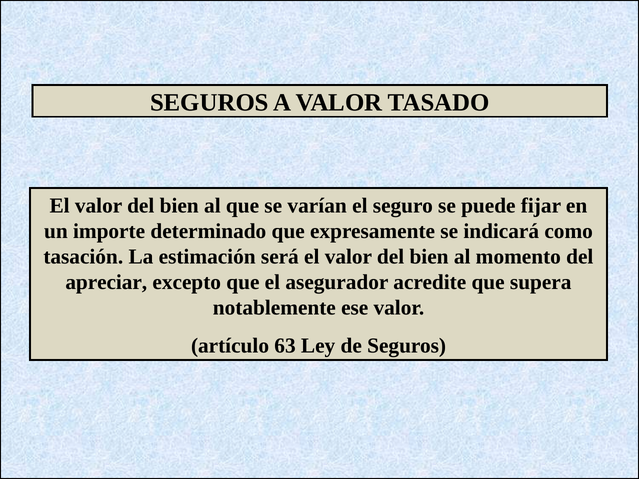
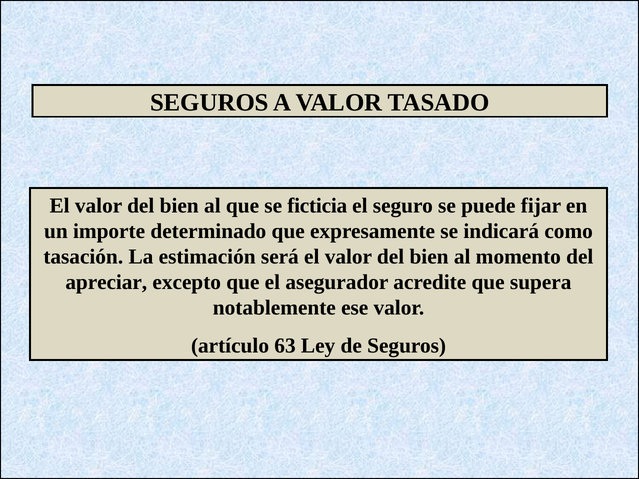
varían: varían -> ficticia (317, 206)
